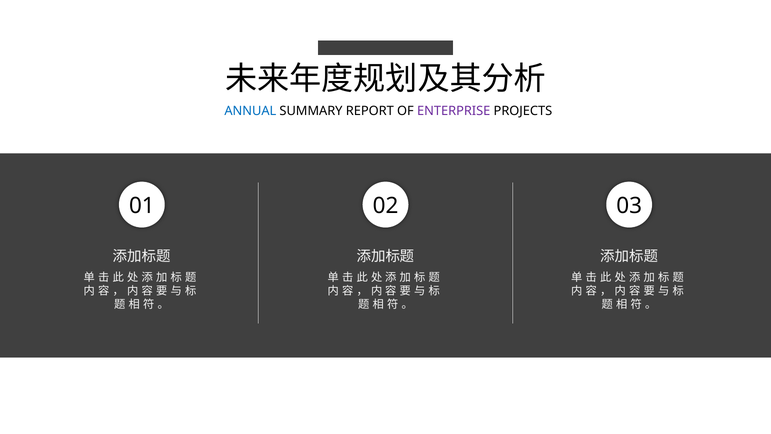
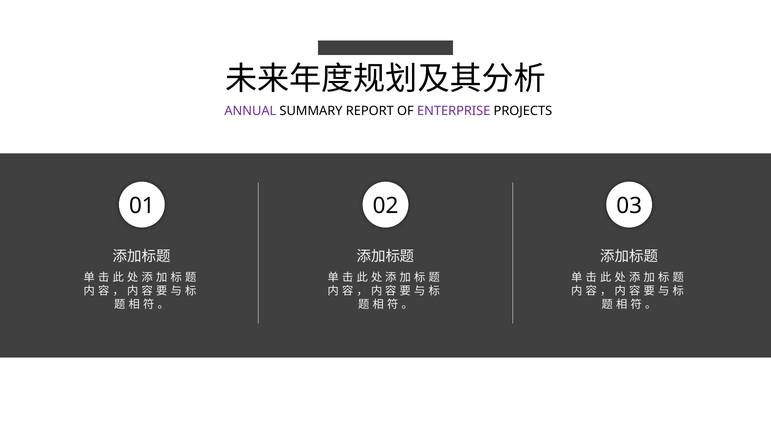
ANNUAL colour: blue -> purple (250, 111)
